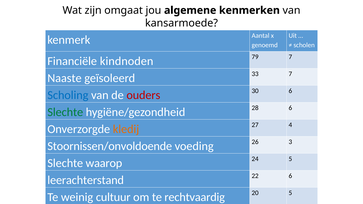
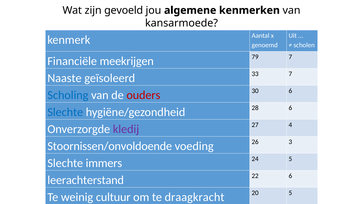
omgaat: omgaat -> gevoeld (124, 10)
kindnoden: kindnoden -> meekrijgen (127, 61)
Slechte colour: green -> blue (65, 112)
kledij colour: orange -> purple (126, 129)
waarop: waarop -> immers (104, 163)
rechtvaardig: rechtvaardig -> draagkracht (195, 197)
